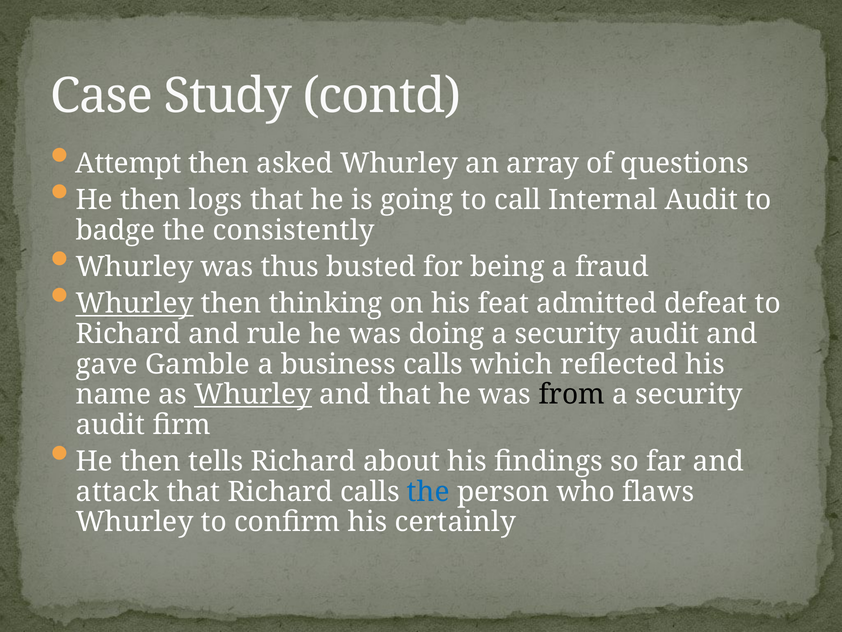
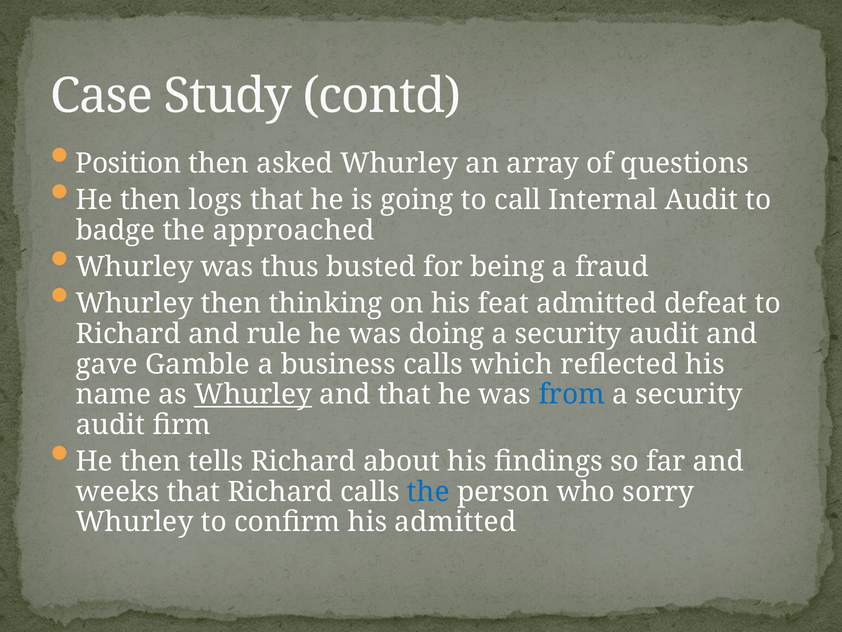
Attempt: Attempt -> Position (128, 163)
consistently: consistently -> approached (294, 230)
Whurley underline: present -> none (135, 303)
from colour: black -> blue (572, 394)
attack: attack -> weeks (118, 491)
flaws: flaws -> sorry (658, 491)
his certainly: certainly -> admitted (455, 522)
